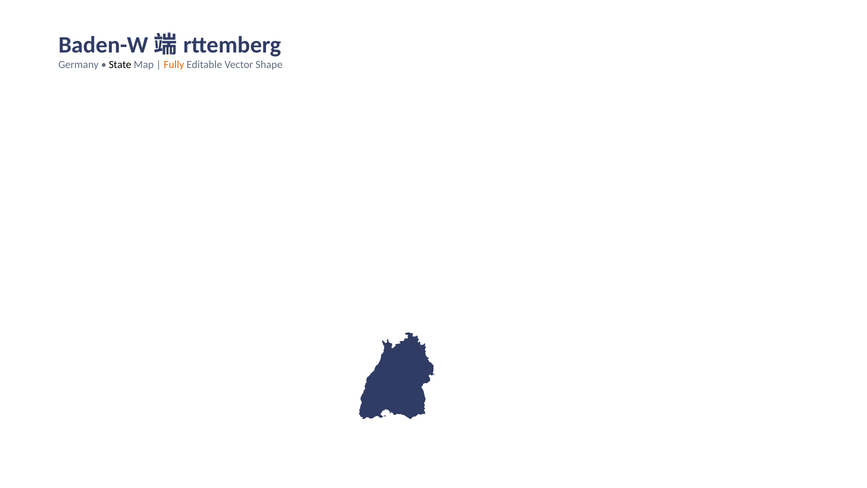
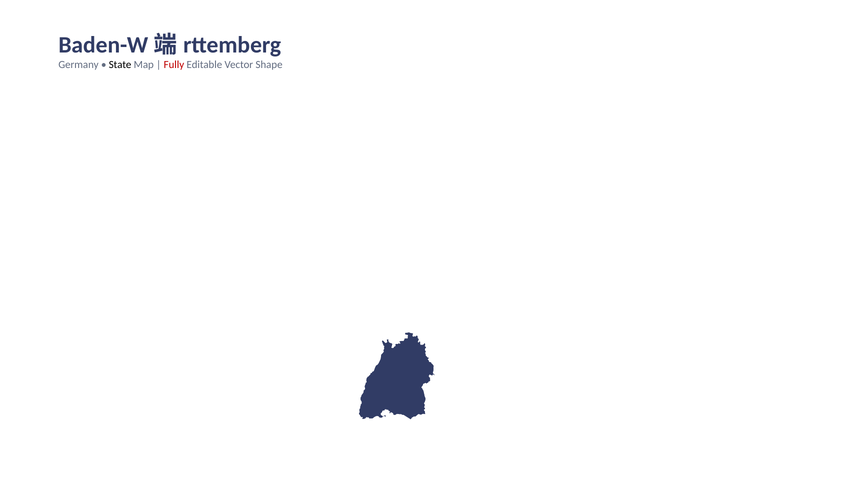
Fully colour: orange -> red (174, 65)
